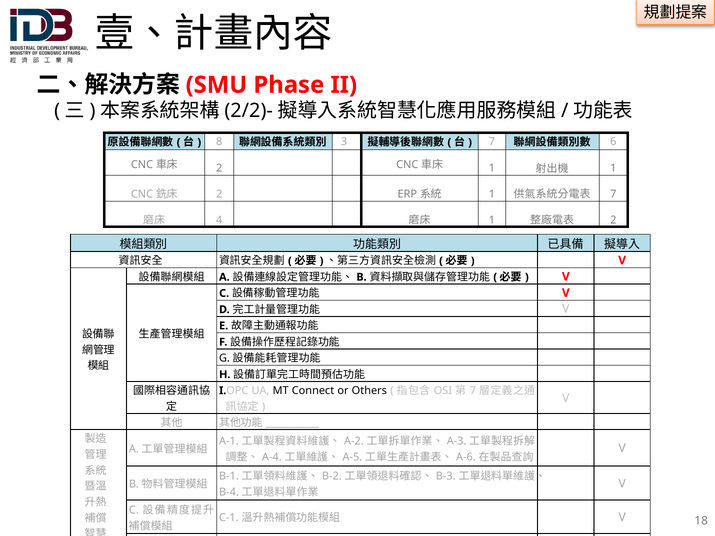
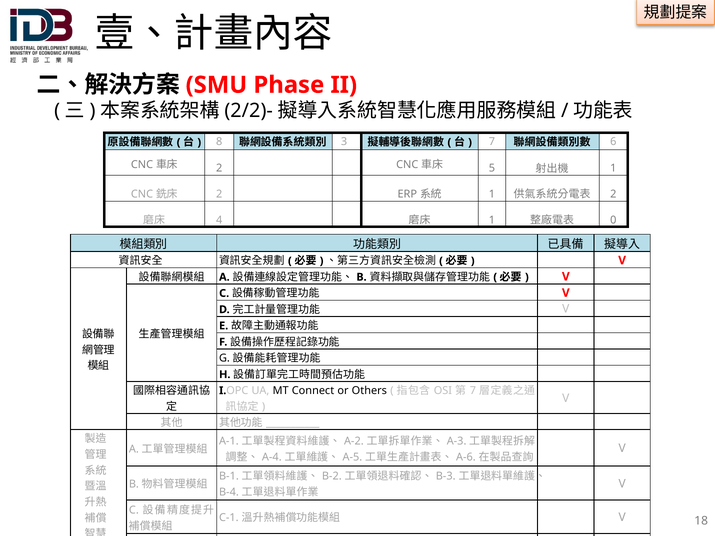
1: 1 -> 5 (492, 168)
7: 7 -> 2 (613, 194)
2: 2 -> 0 (613, 220)
